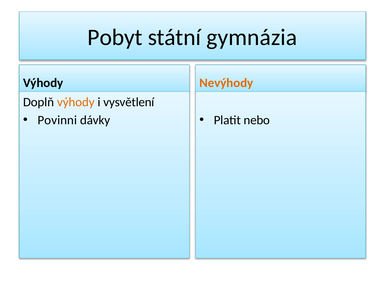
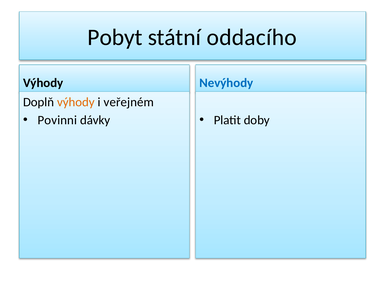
gymnázia: gymnázia -> oddacího (252, 37)
Nevýhody colour: orange -> blue (226, 83)
vysvětlení: vysvětlení -> veřejném (129, 102)
nebo: nebo -> doby (257, 120)
